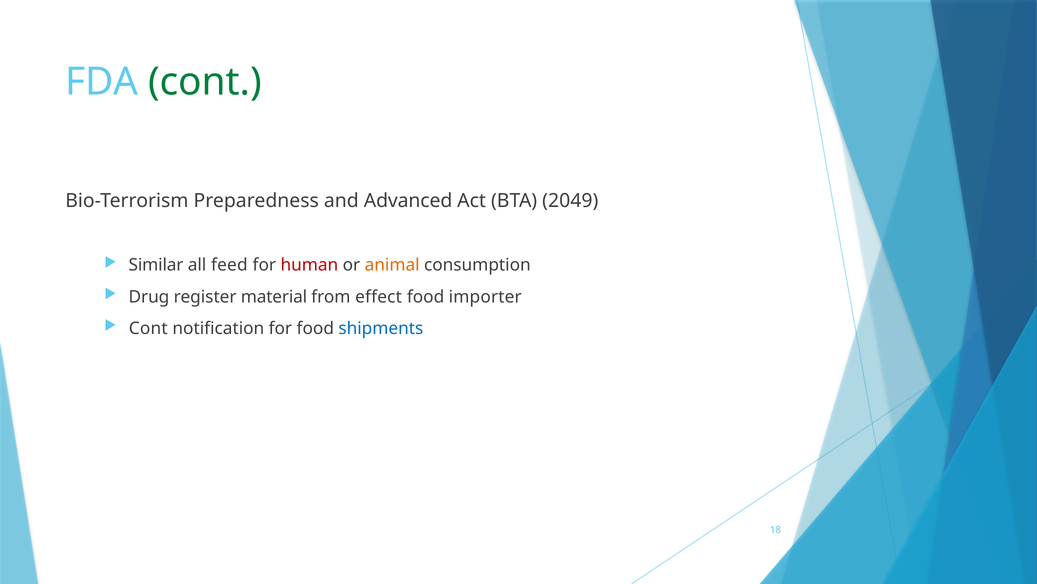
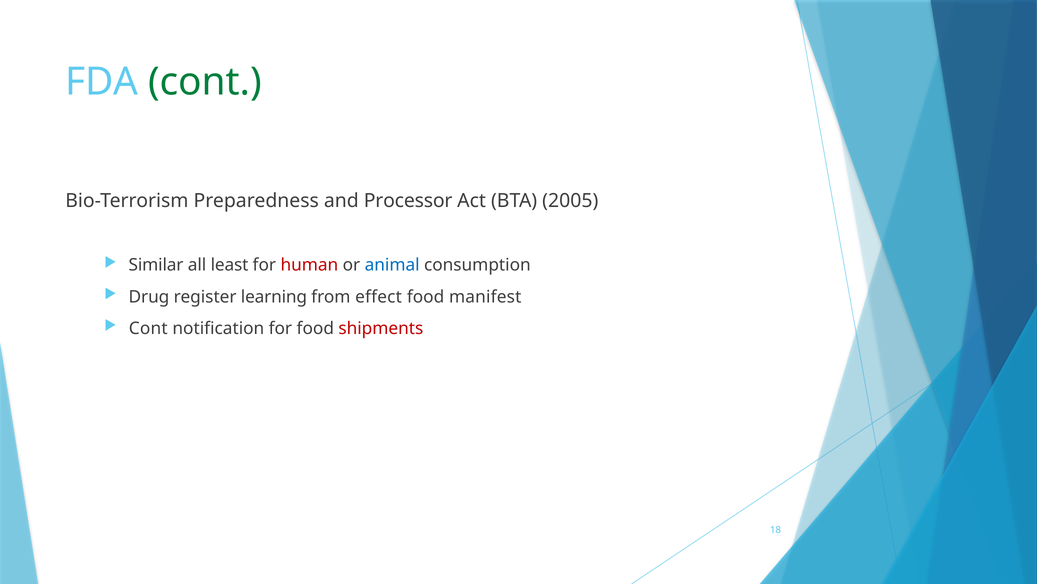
Advanced: Advanced -> Processor (408, 201)
2049: 2049 -> 2005 (570, 201)
feed: feed -> least (230, 265)
animal colour: orange -> blue (392, 265)
material: material -> learning (274, 296)
importer: importer -> manifest (485, 296)
shipments colour: blue -> red (381, 328)
